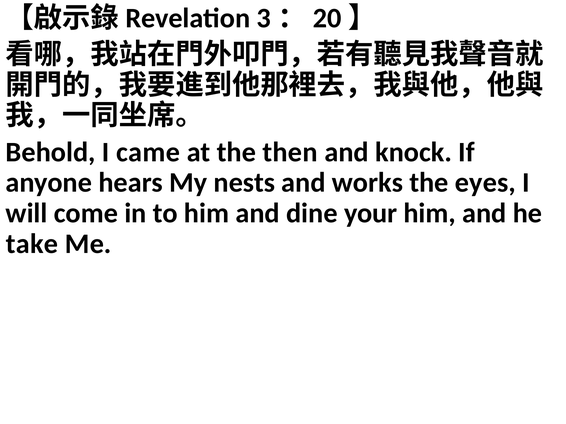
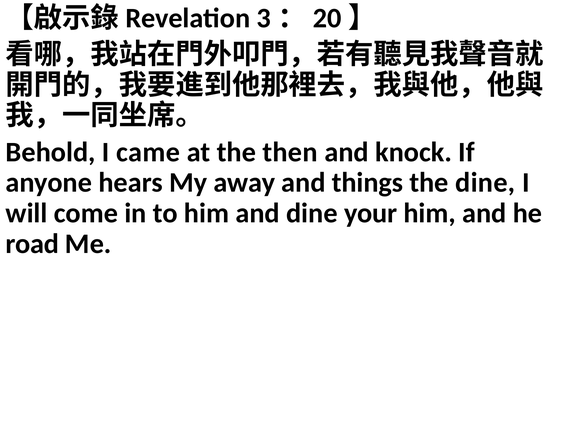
nests: nests -> away (244, 183)
works: works -> things (368, 183)
the eyes: eyes -> dine (485, 183)
take: take -> road (32, 244)
